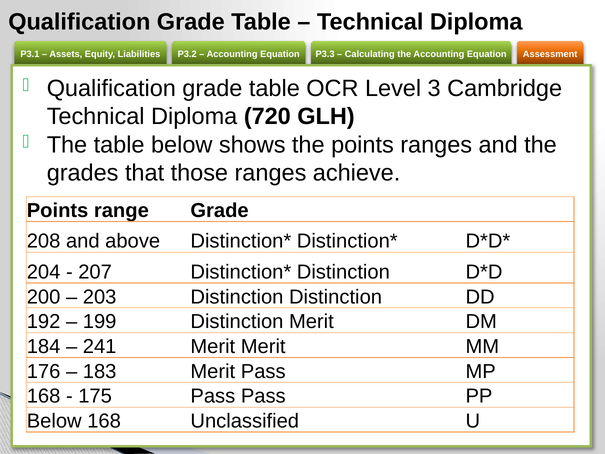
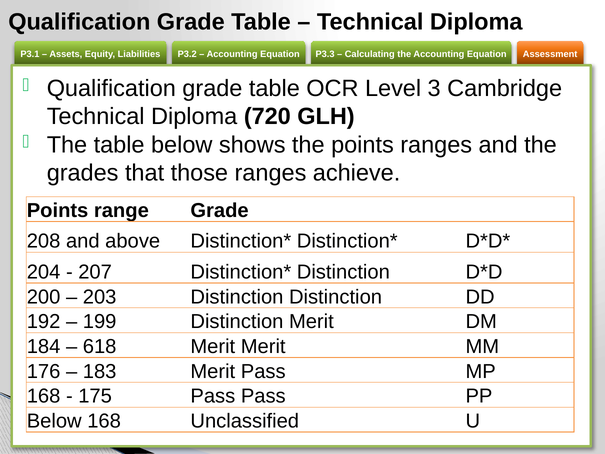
241: 241 -> 618 (100, 346)
